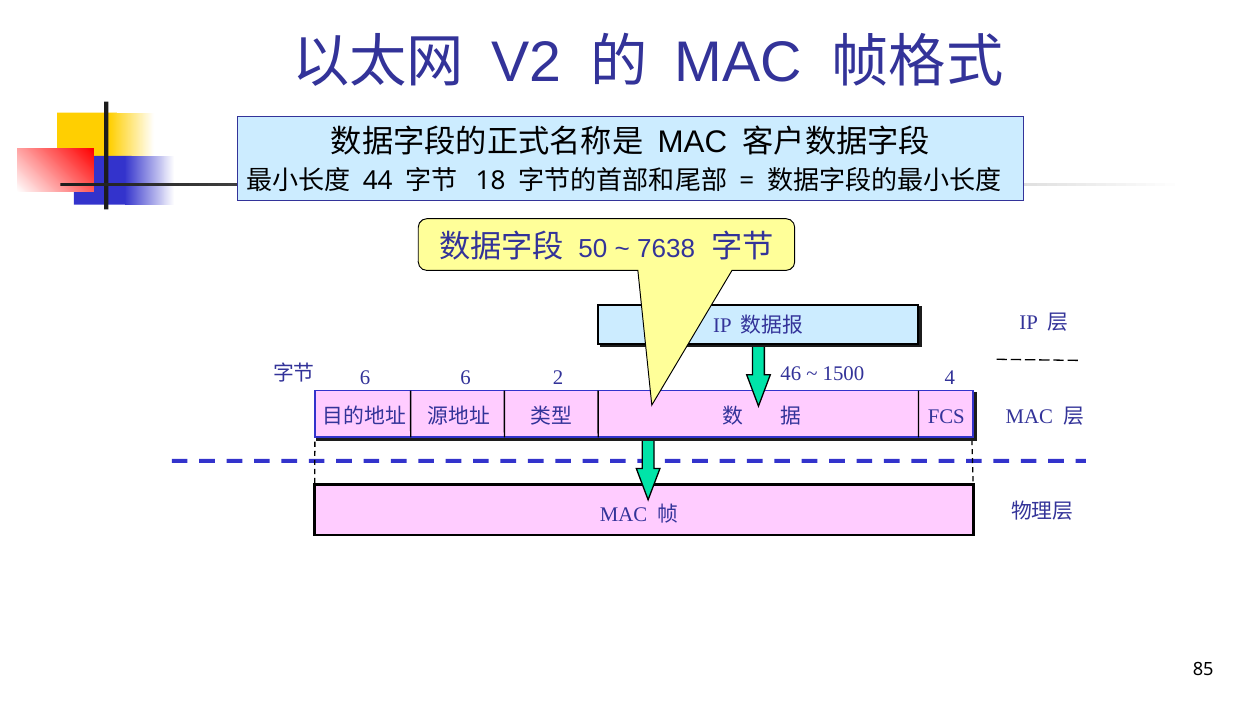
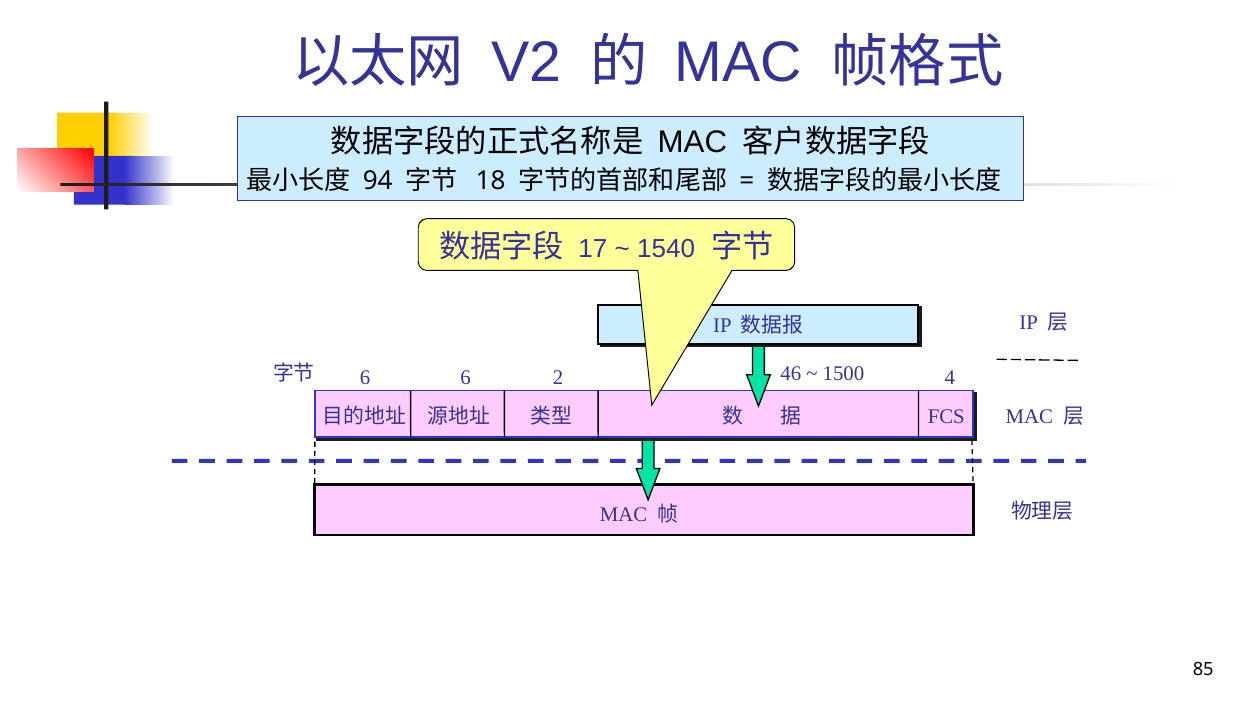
44: 44 -> 94 (378, 181)
50: 50 -> 17 (593, 249)
7638: 7638 -> 1540 (666, 249)
